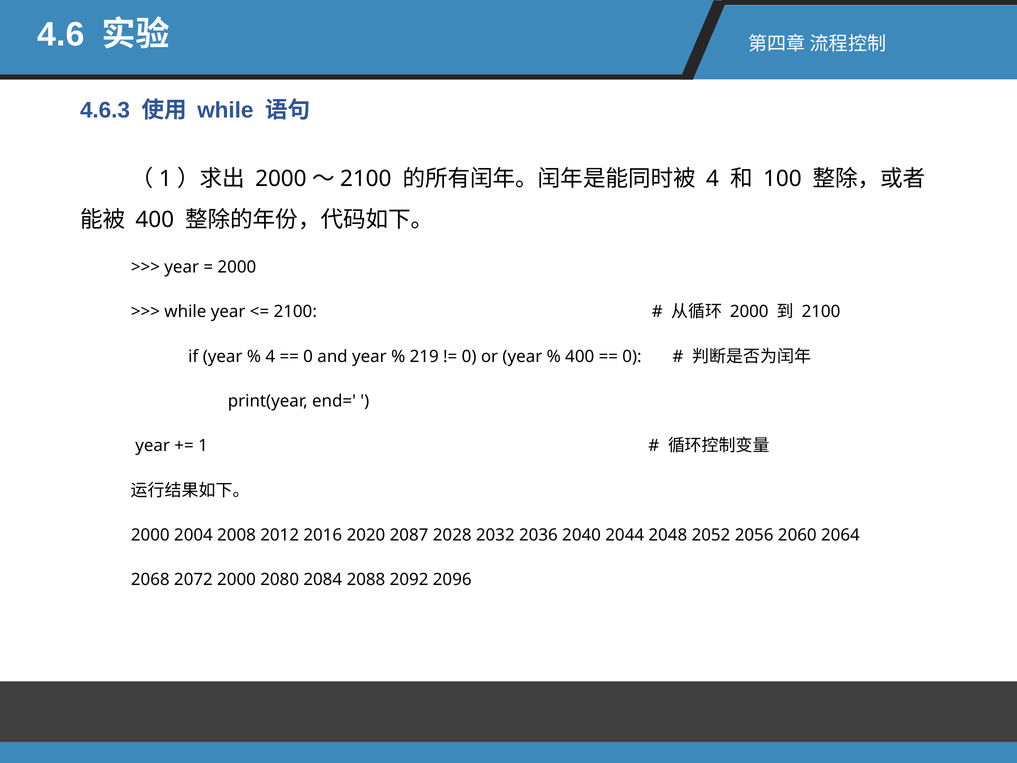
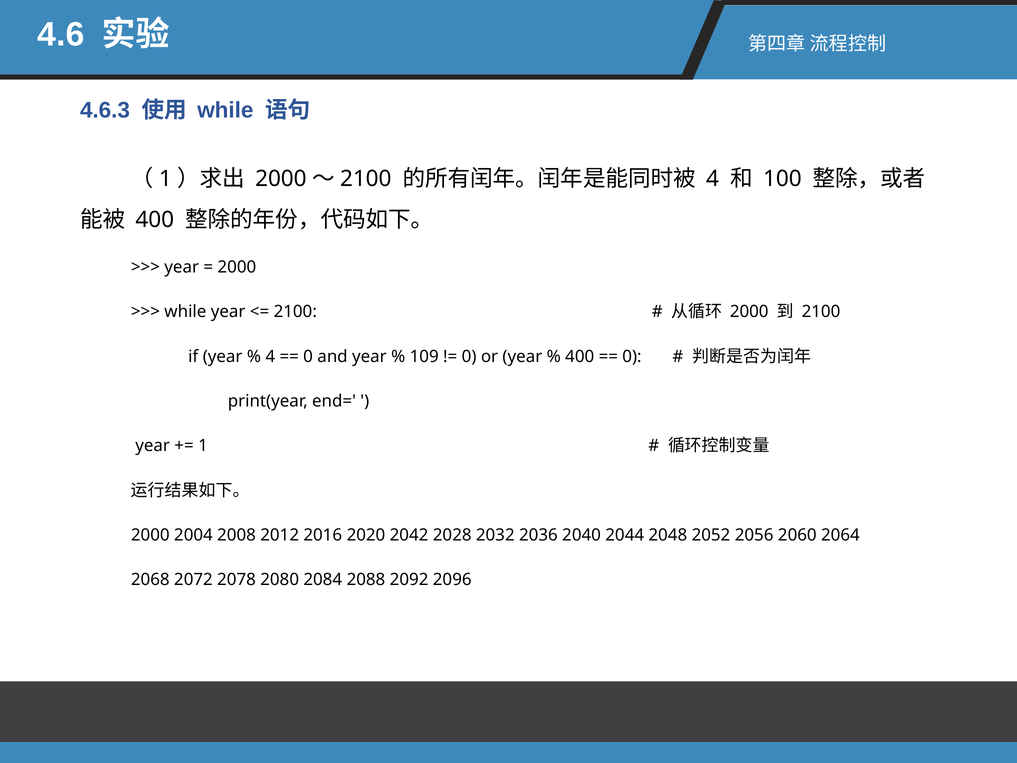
219: 219 -> 109 (424, 356)
2087: 2087 -> 2042 (409, 535)
2072 2000: 2000 -> 2078 (237, 580)
